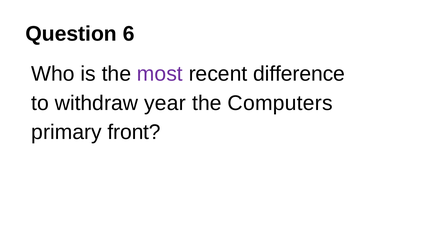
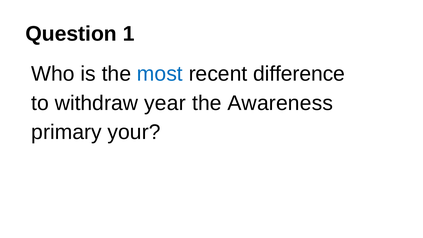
6: 6 -> 1 (129, 34)
most colour: purple -> blue (160, 74)
Computers: Computers -> Awareness (280, 103)
front: front -> your (134, 132)
